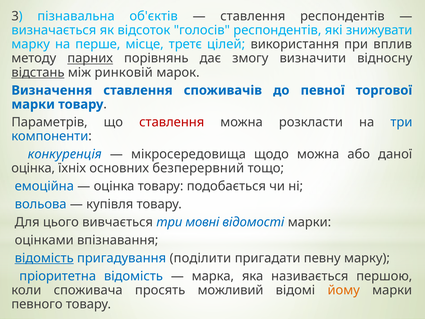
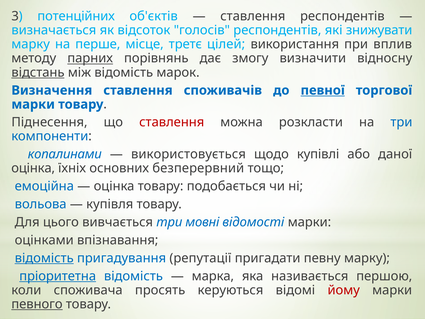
пізнавальна: пізнавальна -> потенційних (76, 16)
між ринковій: ринковій -> відомість (124, 72)
певної underline: none -> present (323, 90)
Параметрів: Параметрів -> Піднесення (49, 122)
конкуренція: конкуренція -> копалинами (65, 154)
мікросередовища: мікросередовища -> використовується (188, 154)
щодо можна: можна -> купівлі (318, 154)
поділити: поділити -> репутації (200, 258)
пріоритетна underline: none -> present (58, 276)
можливий: можливий -> керуються (230, 290)
йому colour: orange -> red (344, 290)
певного underline: none -> present (37, 304)
